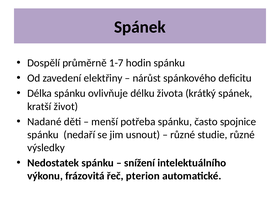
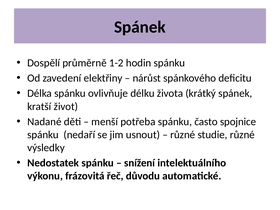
1-7: 1-7 -> 1-2 (116, 63)
pterion: pterion -> důvodu (143, 176)
